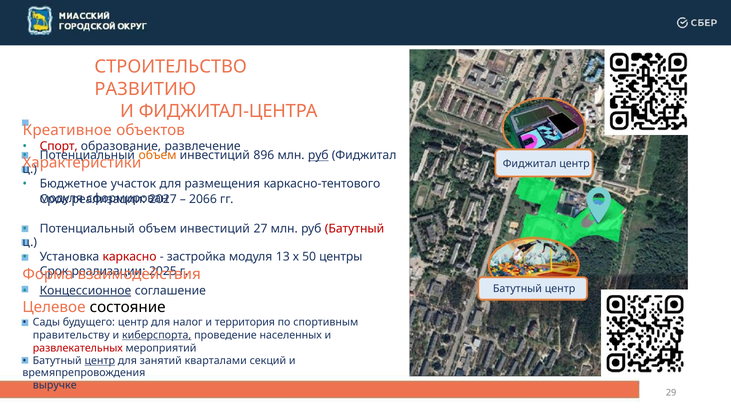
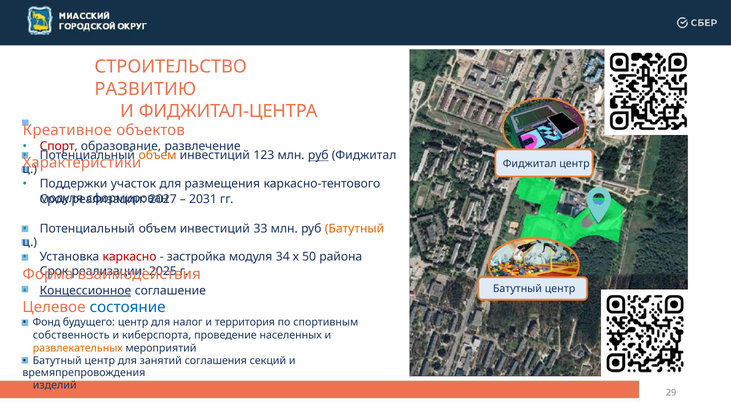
896: 896 -> 123 (264, 155)
Бюджетное: Бюджетное -> Поддержки (73, 184)
2066: 2066 -> 2031 (203, 199)
27: 27 -> 33 (261, 229)
Батутный colour: red -> orange (355, 229)
13: 13 -> 34 (283, 257)
центры: центры -> района (341, 257)
состояние colour: black -> blue (128, 307)
Сады: Сады -> Фонд (46, 323)
правительству: правительству -> собственность (71, 335)
киберспорта underline: present -> none (157, 335)
развлекательных colour: red -> orange (78, 348)
центр underline: present -> none (100, 361)
кварталами: кварталами -> соглашения (216, 361)
выручке: выручке -> изделий (55, 385)
